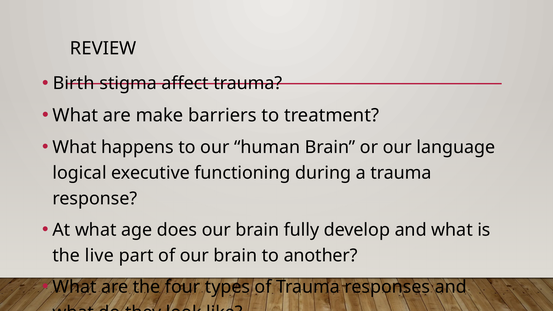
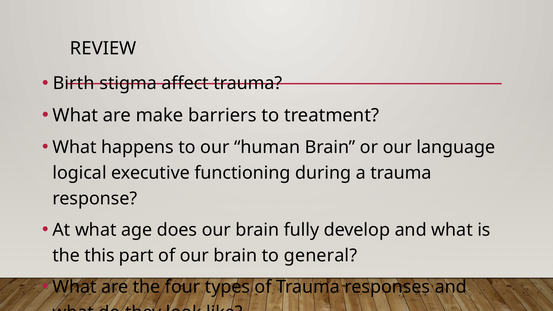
live: live -> this (100, 256)
another: another -> general (321, 256)
